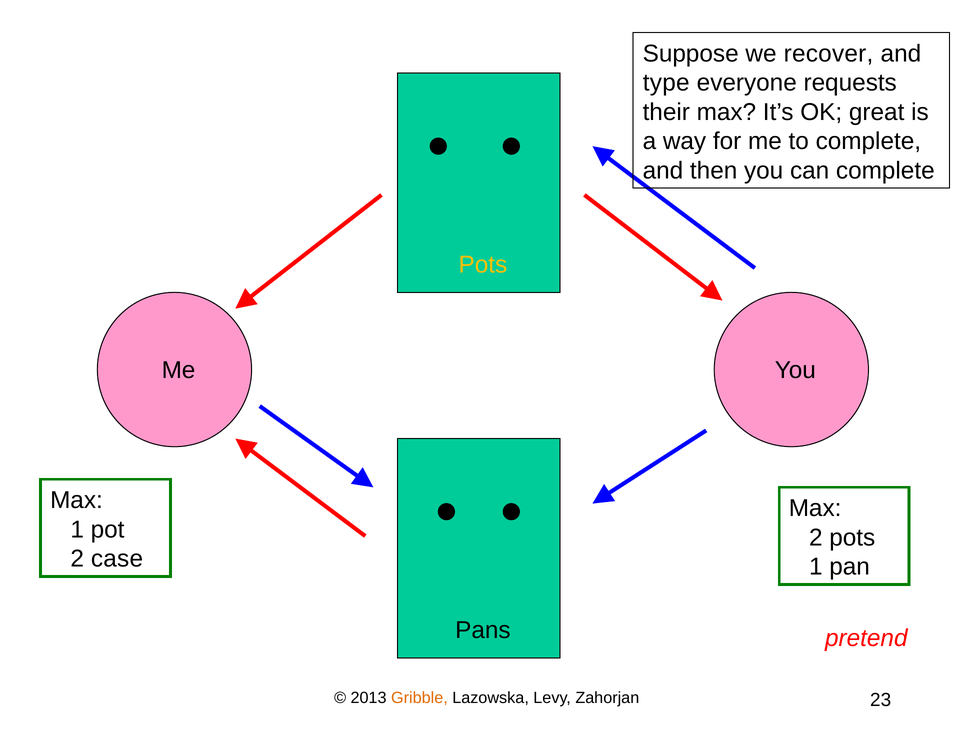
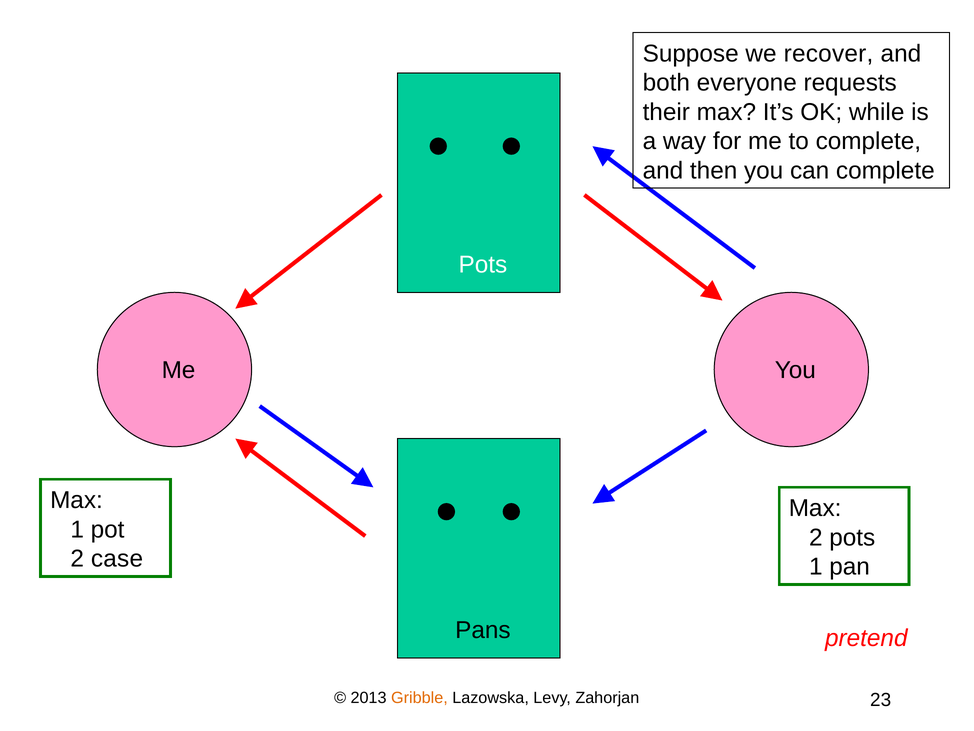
type: type -> both (666, 83)
great: great -> while (877, 112)
Pots colour: yellow -> white (483, 265)
